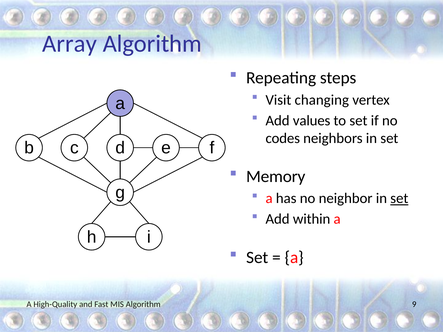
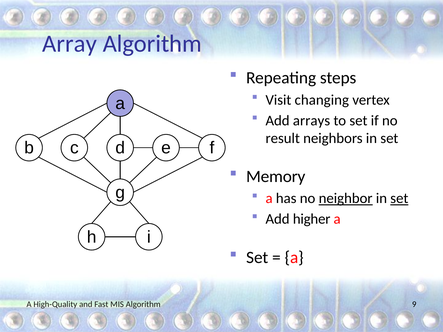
values: values -> arrays (312, 121)
codes: codes -> result (283, 138)
neighbor underline: none -> present (346, 199)
within: within -> higher (312, 219)
